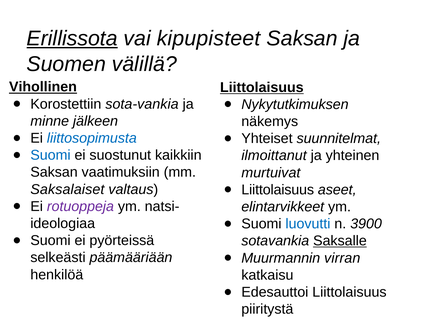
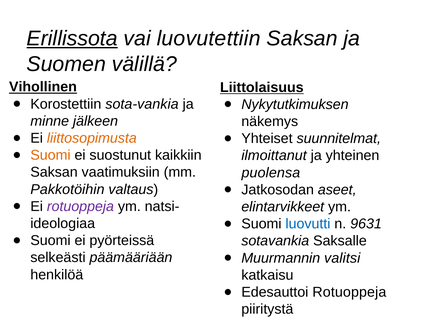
kipupisteet: kipupisteet -> luovutettiin (209, 38)
liittosopimusta colour: blue -> orange (92, 138)
Suomi colour: blue -> orange (50, 155)
murtuivat: murtuivat -> puolensa (271, 172)
Liittolaisuus: Liittolaisuus -> Jatkosodan (278, 189)
Saksalaiset: Saksalaiset -> Pakkotöihin (67, 189)
3900: 3900 -> 9631 (366, 224)
Saksalle underline: present -> none (340, 241)
virran: virran -> valitsi (342, 258)
Edesauttoi Liittolaisuus: Liittolaisuus -> Rotuoppeja (349, 292)
